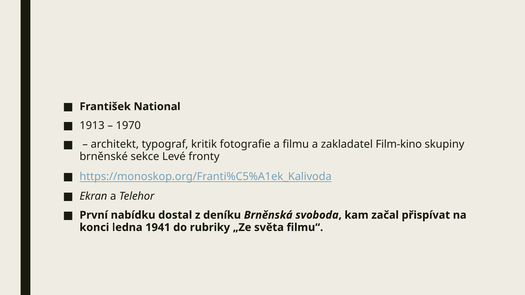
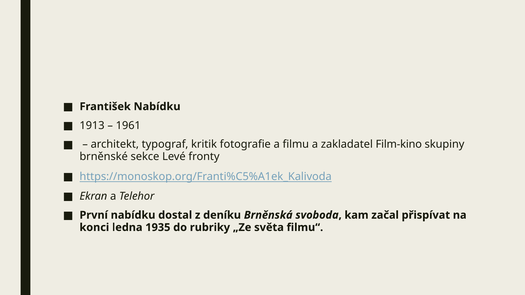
František National: National -> Nabídku (157, 107)
1970: 1970 -> 1961 (128, 126)
1941: 1941 -> 1935 (158, 228)
